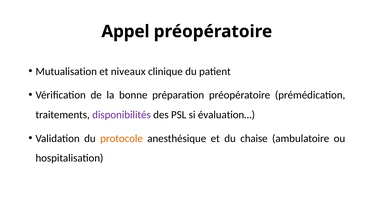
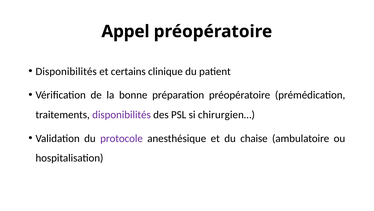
Mutualisation: Mutualisation -> Disponibilités (66, 71)
niveaux: niveaux -> certains (128, 71)
évaluation…: évaluation… -> chirurgien… (226, 114)
protocole colour: orange -> purple (122, 138)
